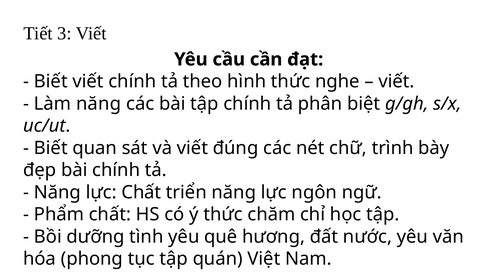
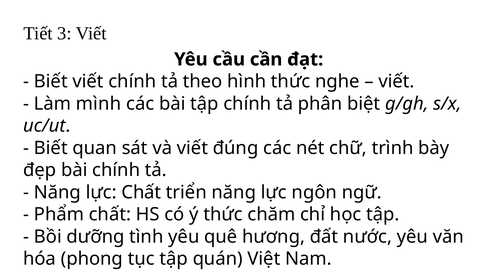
Làm năng: năng -> mình (99, 104)
